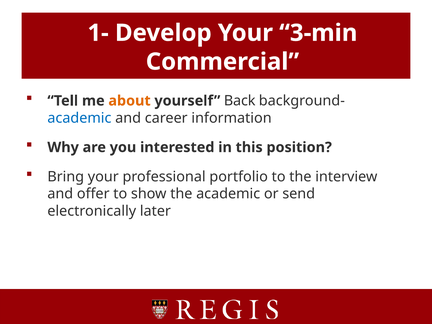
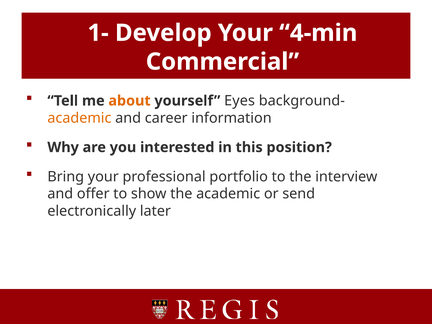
3-min: 3-min -> 4-min (318, 33)
Back: Back -> Eyes (240, 101)
academic colour: blue -> orange (79, 118)
